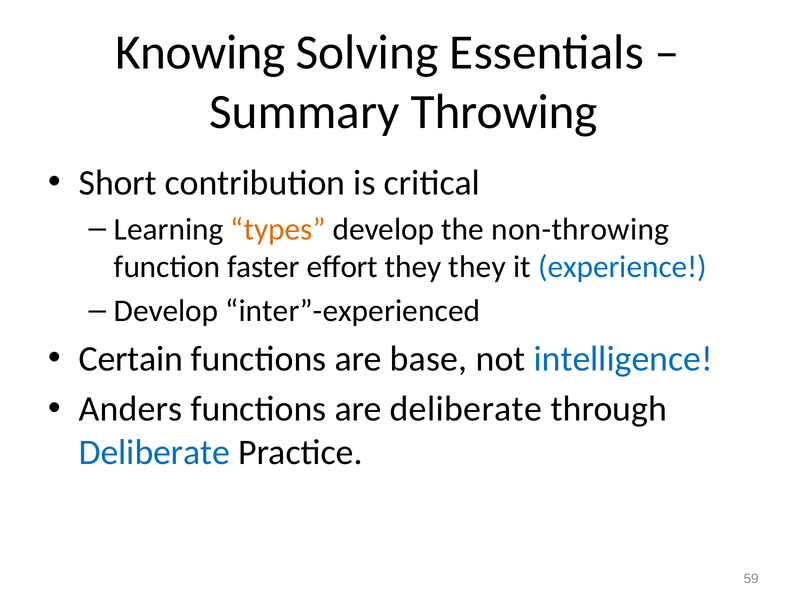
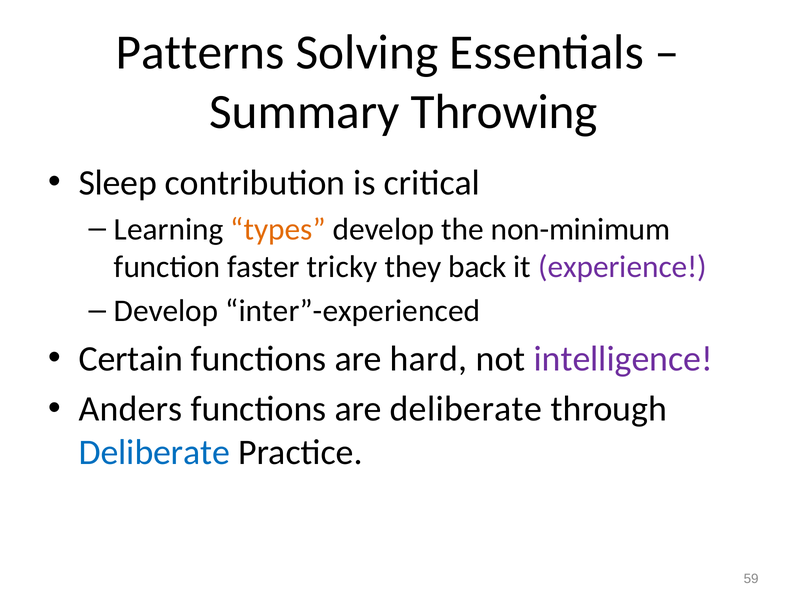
Knowing: Knowing -> Patterns (200, 52)
Short: Short -> Sleep (118, 183)
non-throwing: non-throwing -> non-minimum (581, 229)
effort: effort -> tricky (342, 267)
they they: they -> back (477, 267)
experience colour: blue -> purple (623, 267)
base: base -> hard (428, 358)
intelligence colour: blue -> purple (623, 358)
